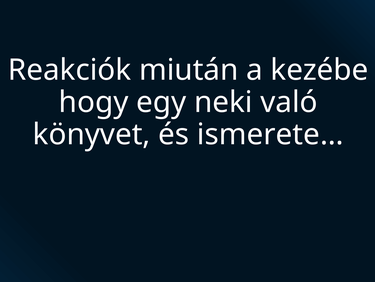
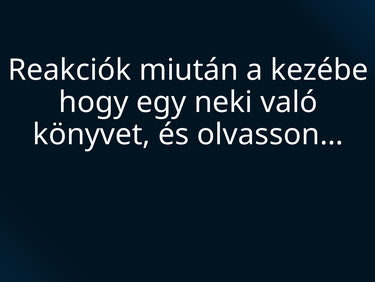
ismerete…: ismerete… -> olvasson… (270, 134)
